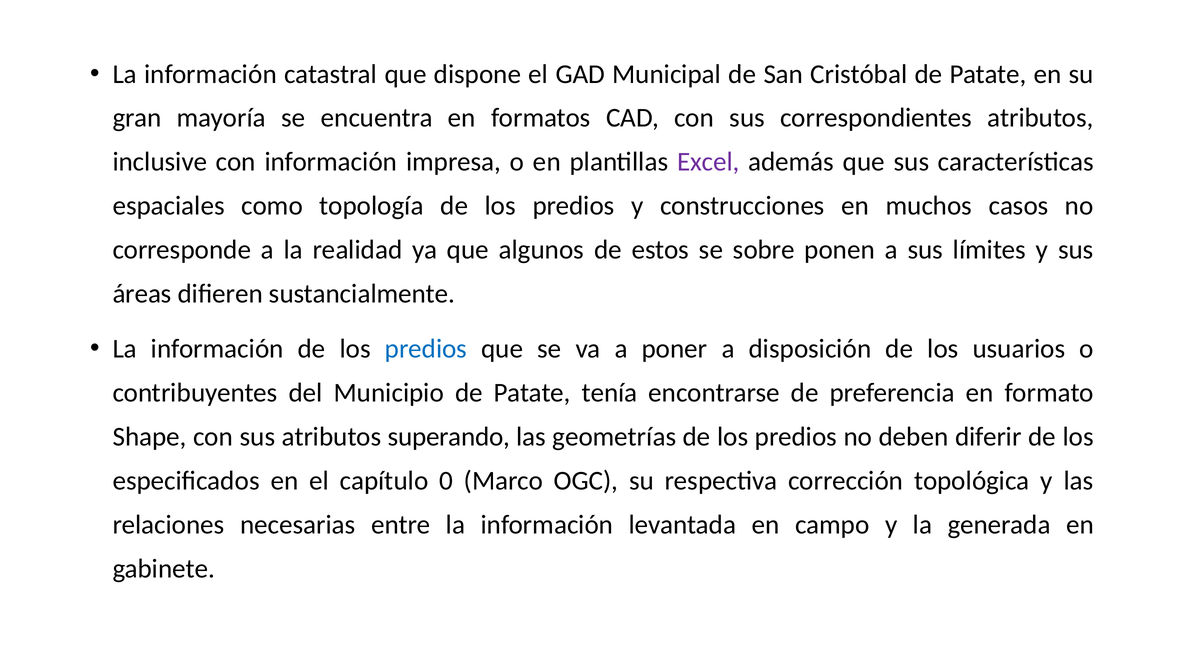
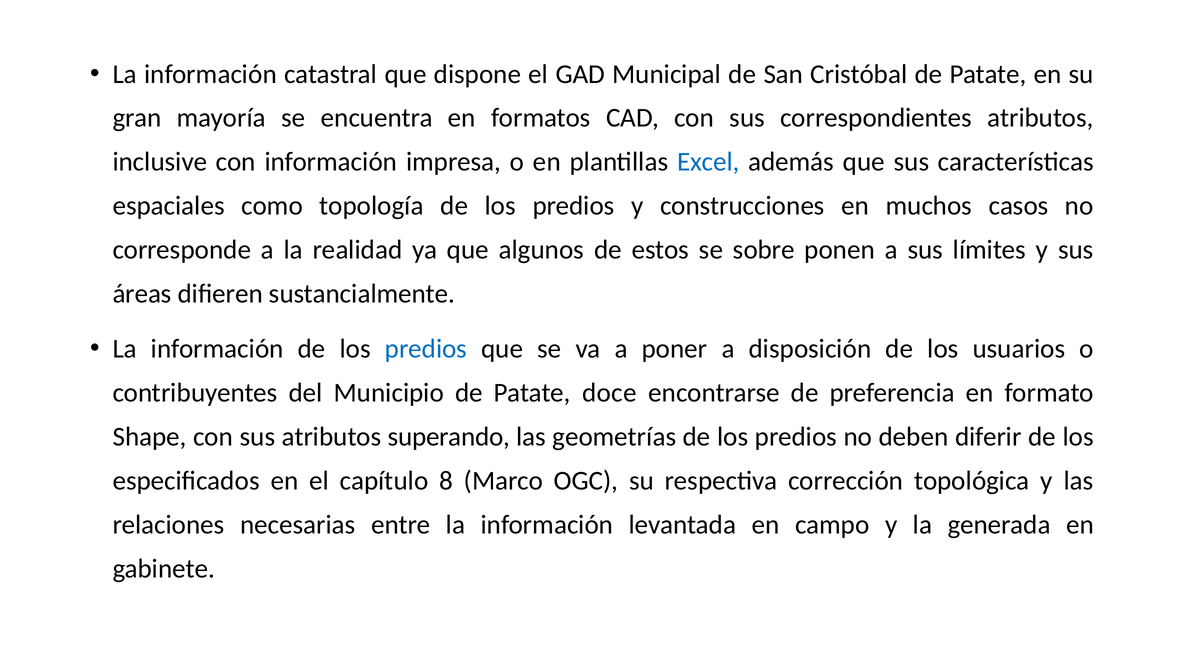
Excel colour: purple -> blue (708, 162)
tenía: tenía -> doce (609, 393)
0: 0 -> 8 (446, 481)
